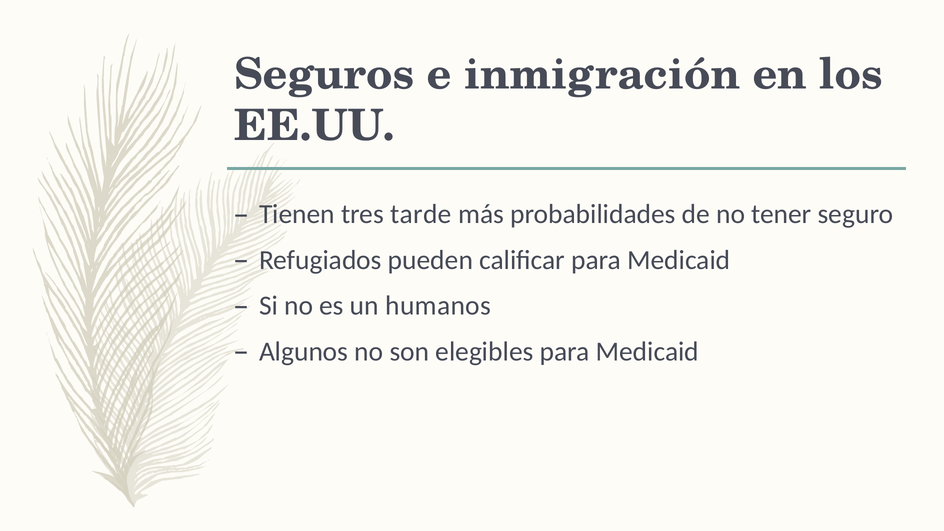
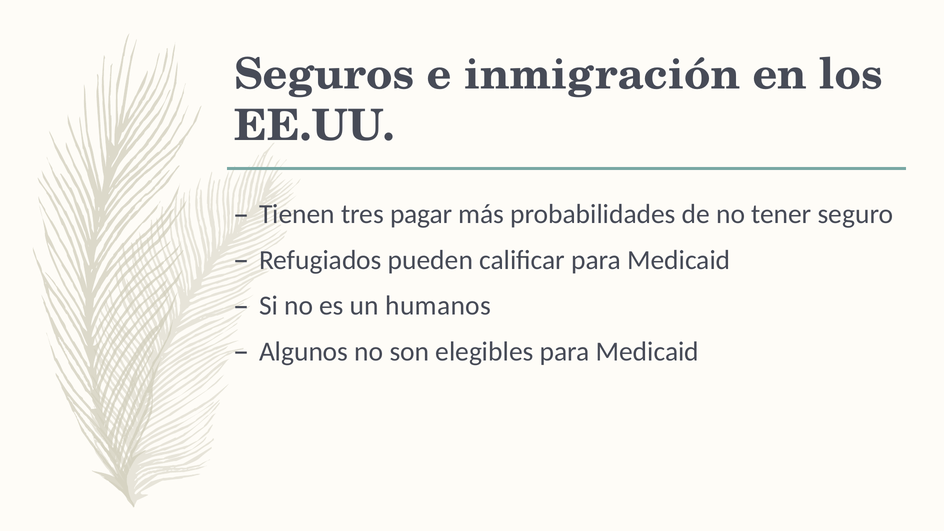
tarde: tarde -> pagar (421, 214)
